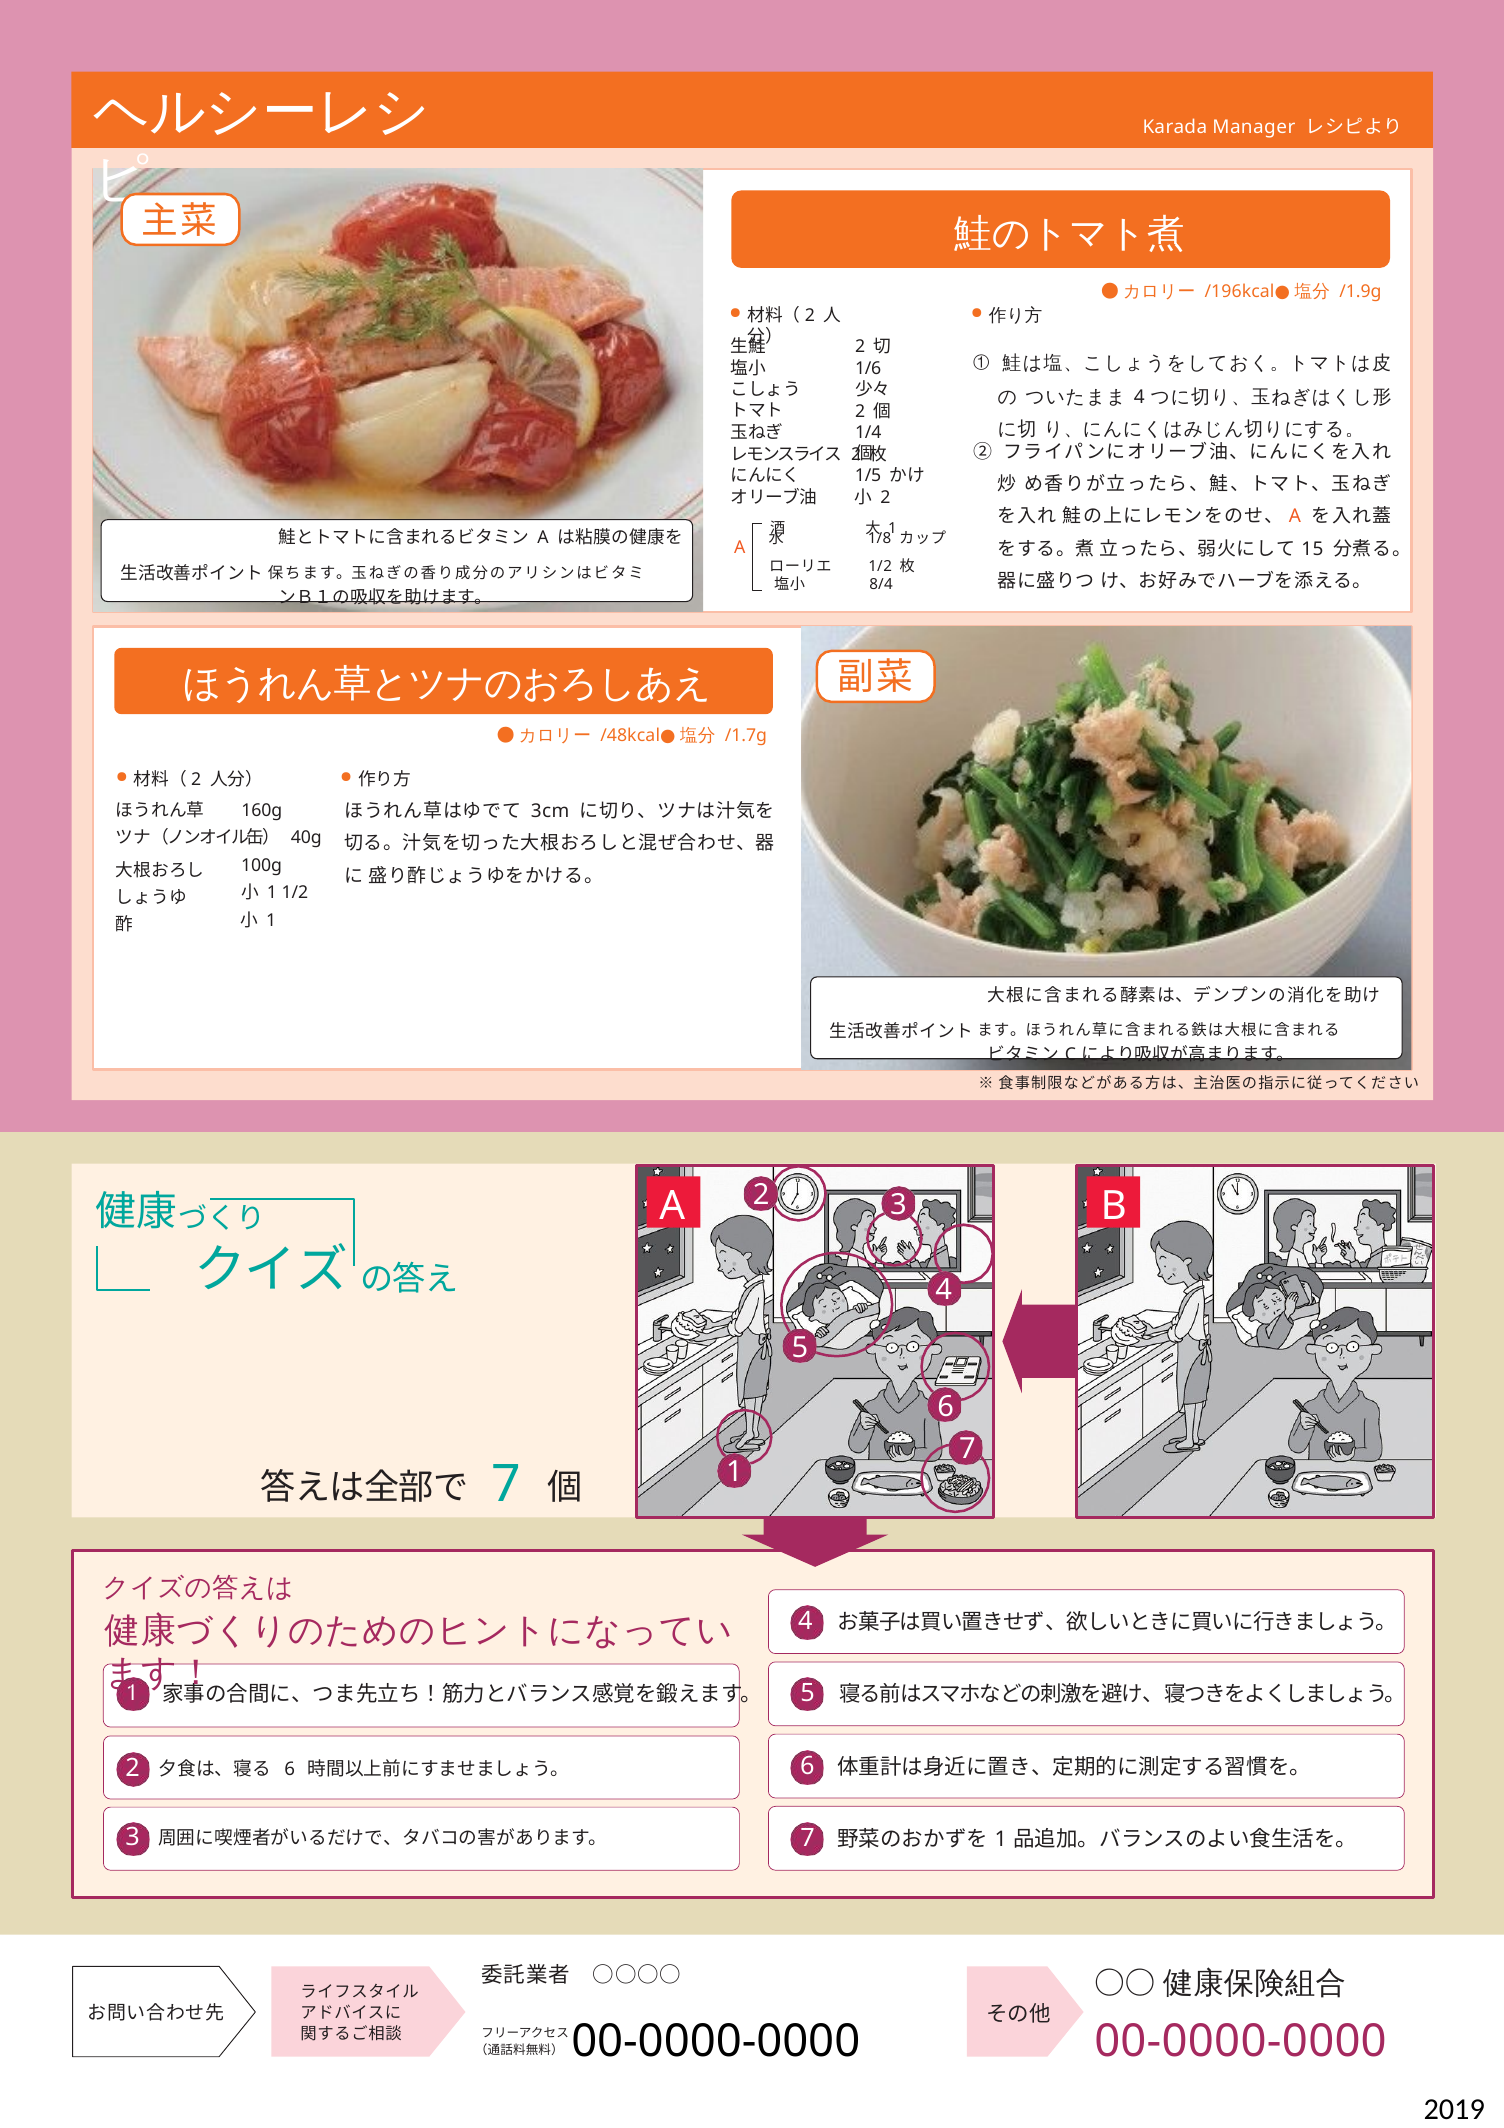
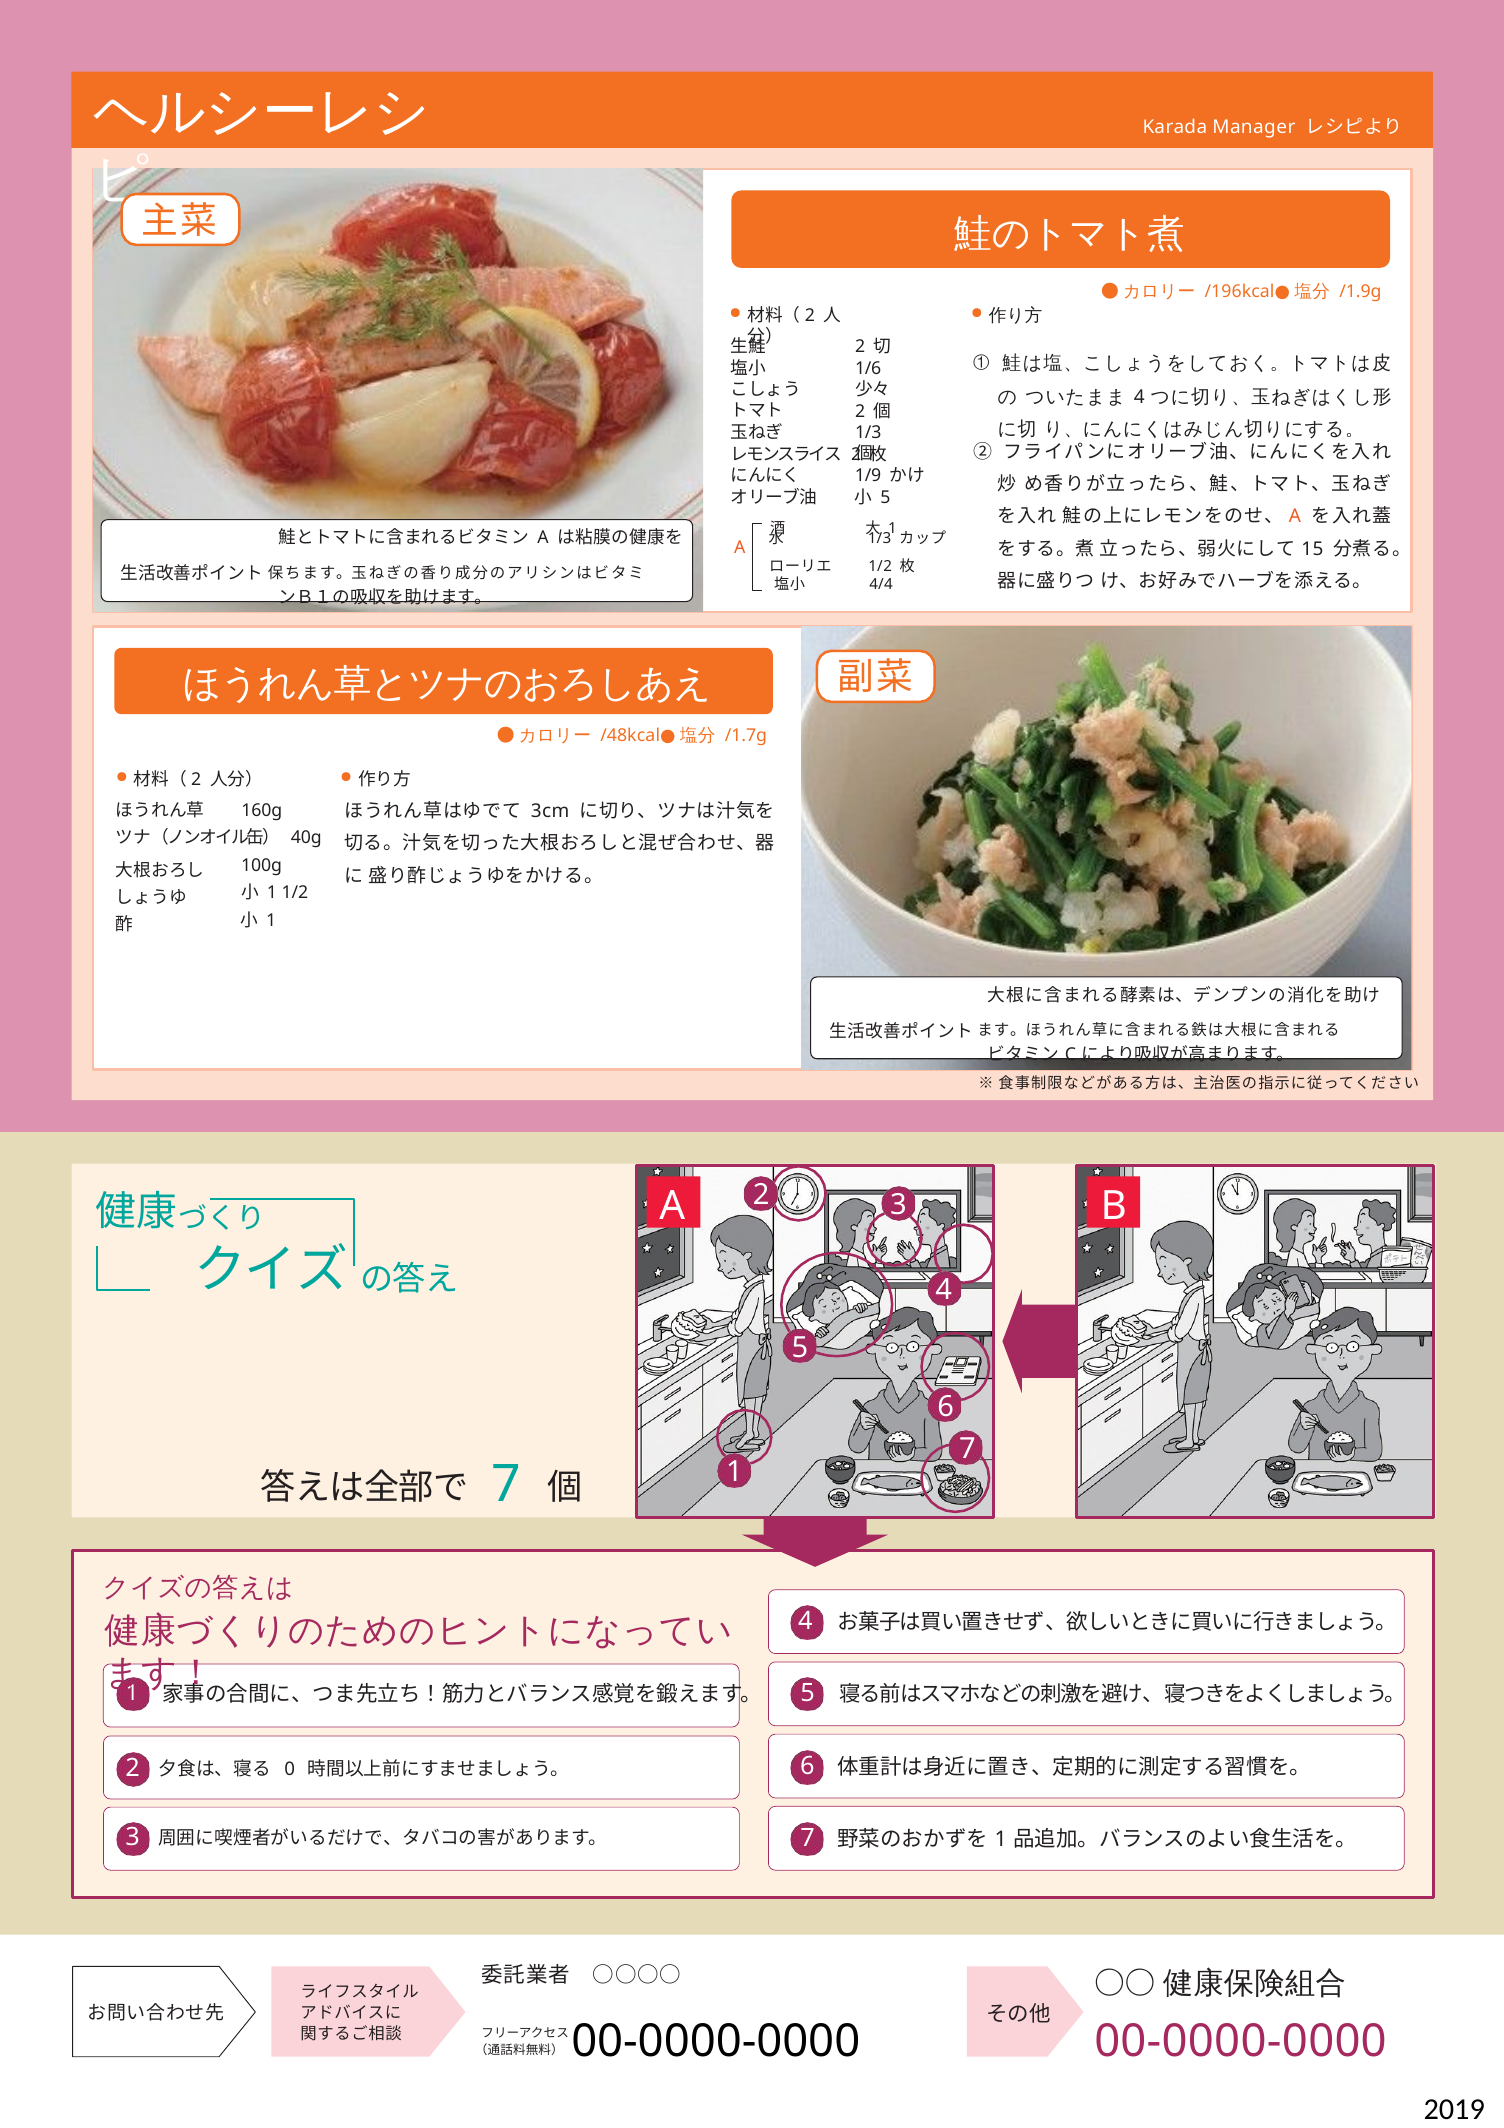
1/4: 1/4 -> 1/3 (868, 433)
1/5: 1/5 -> 1/9 (868, 476)
2: 2 -> 5 (885, 498)
1/8: 1/8 -> 1/3 (880, 539)
8/4: 8/4 -> 4/4 (881, 585)
6: 6 -> 0 (290, 1770)
